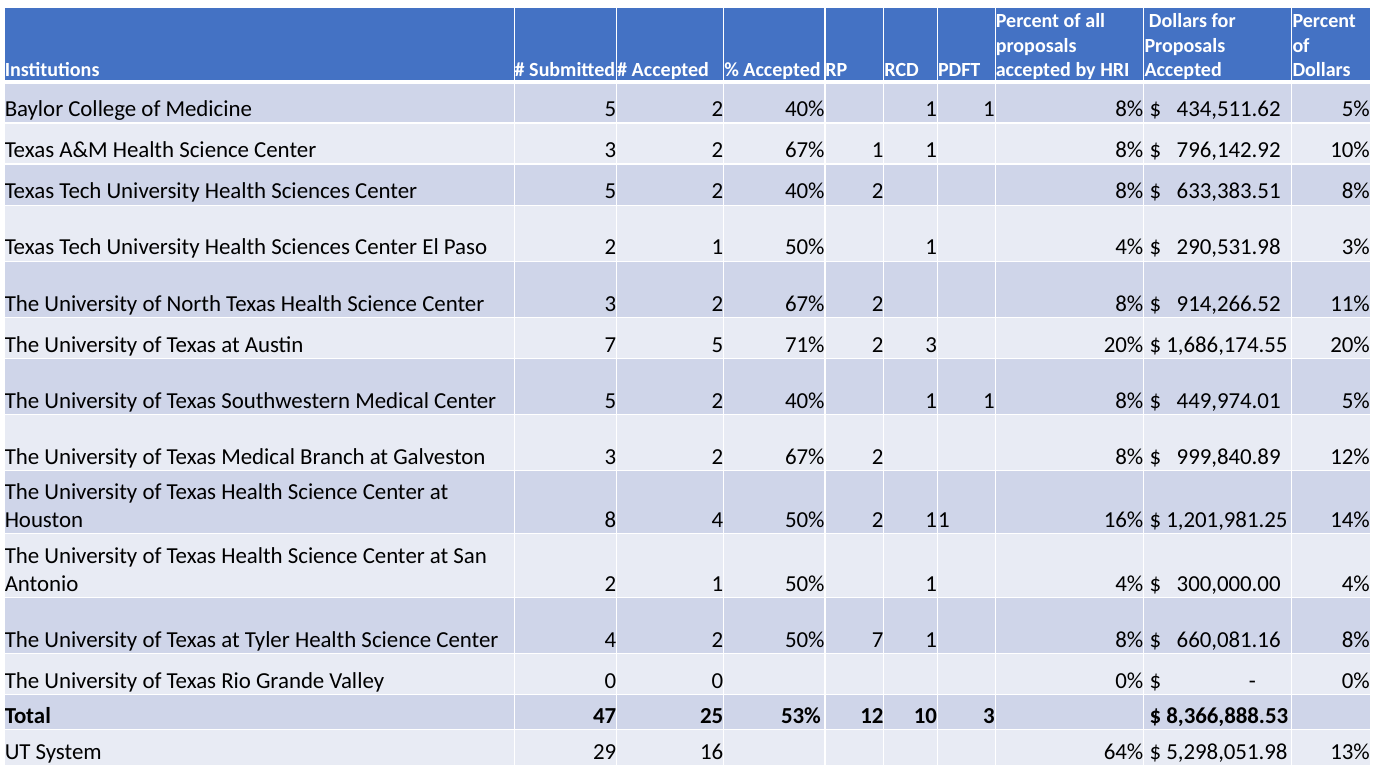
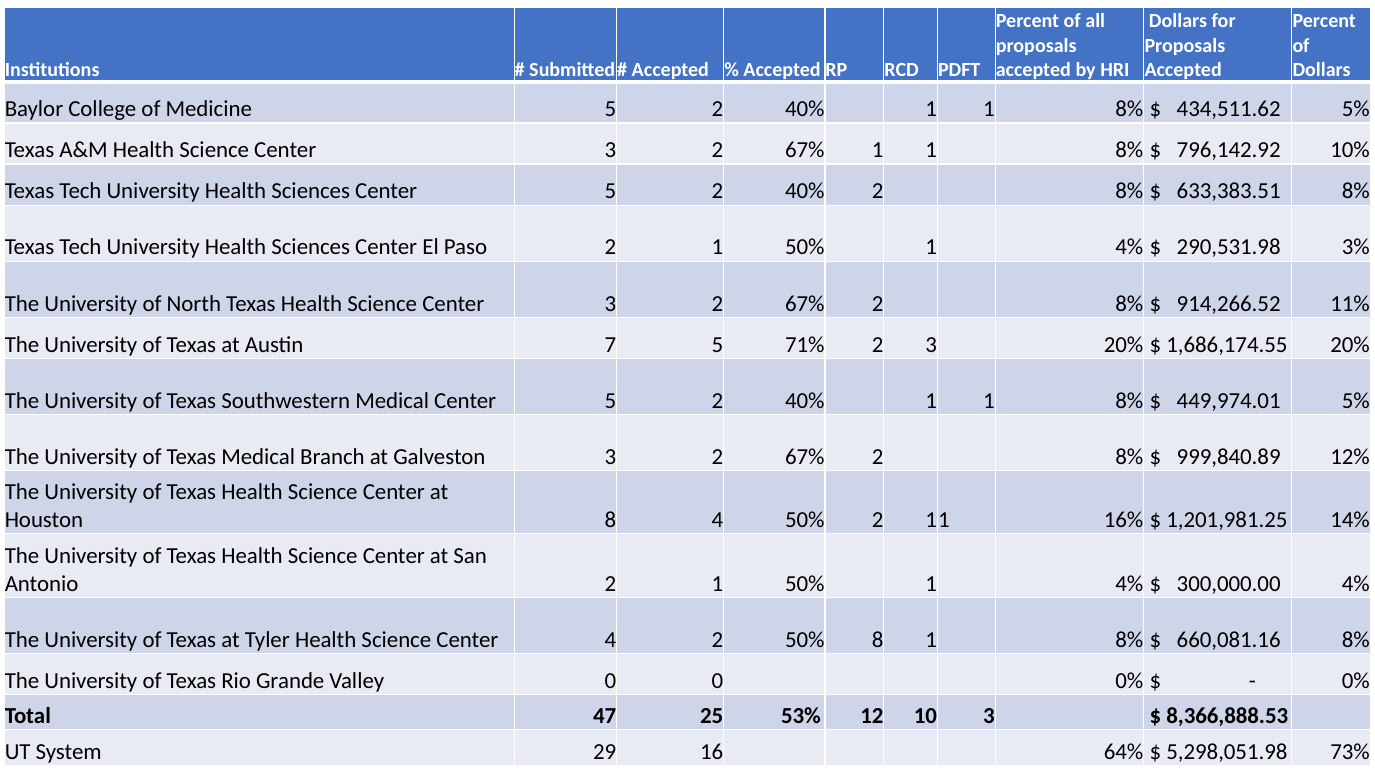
50% 7: 7 -> 8 (878, 640)
13%: 13% -> 73% (1350, 752)
